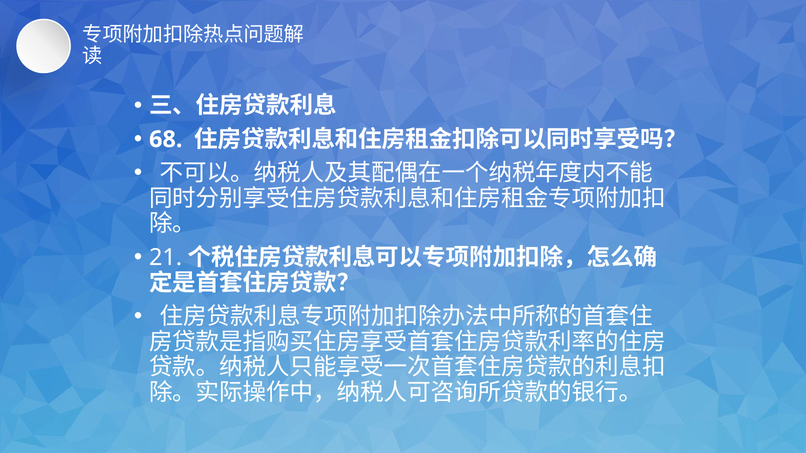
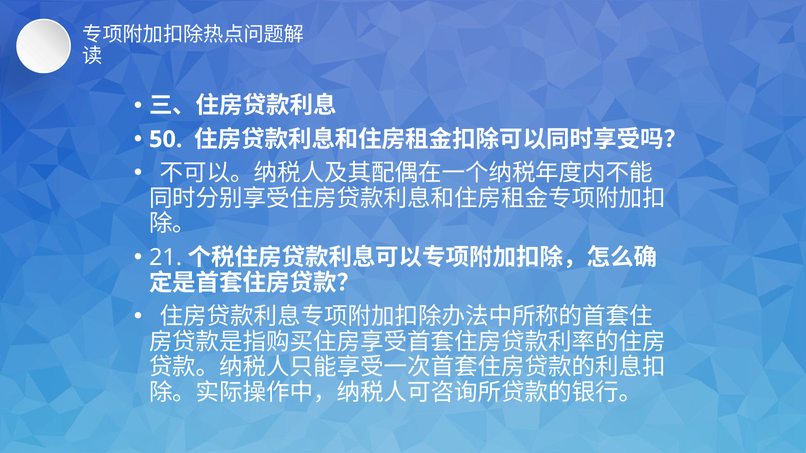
68: 68 -> 50 (166, 139)
